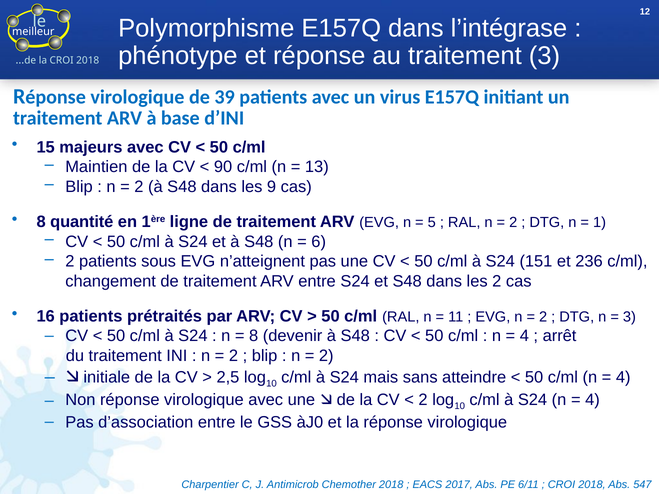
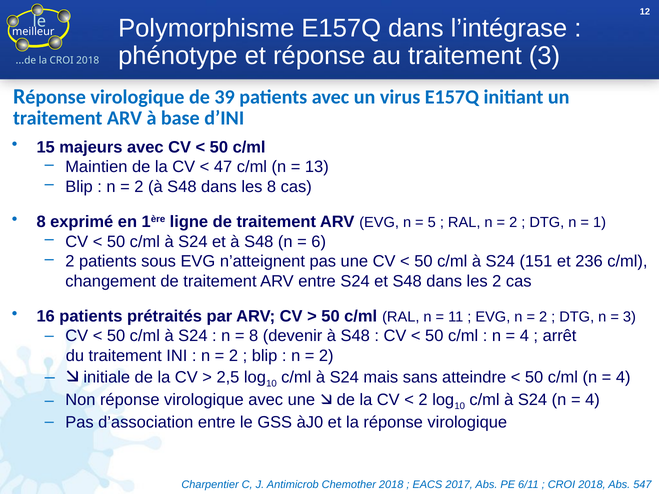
90: 90 -> 47 (223, 167)
les 9: 9 -> 8 (272, 187)
quantité: quantité -> exprimé (82, 222)
